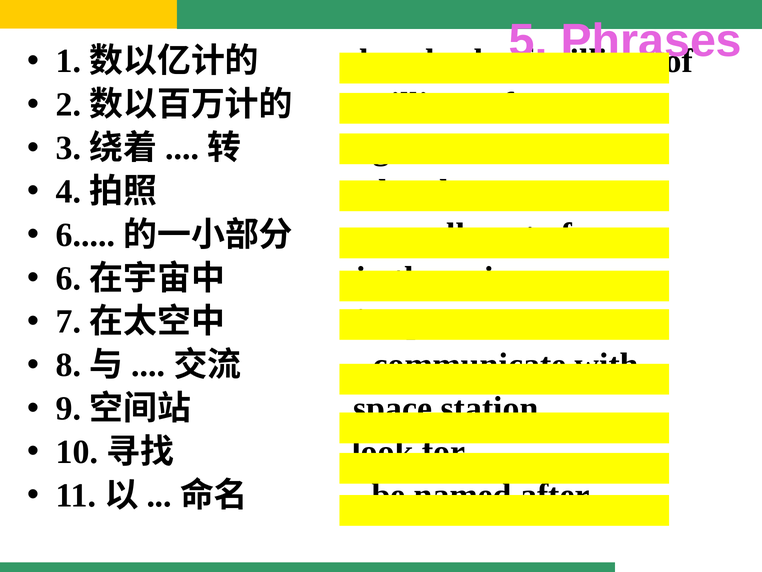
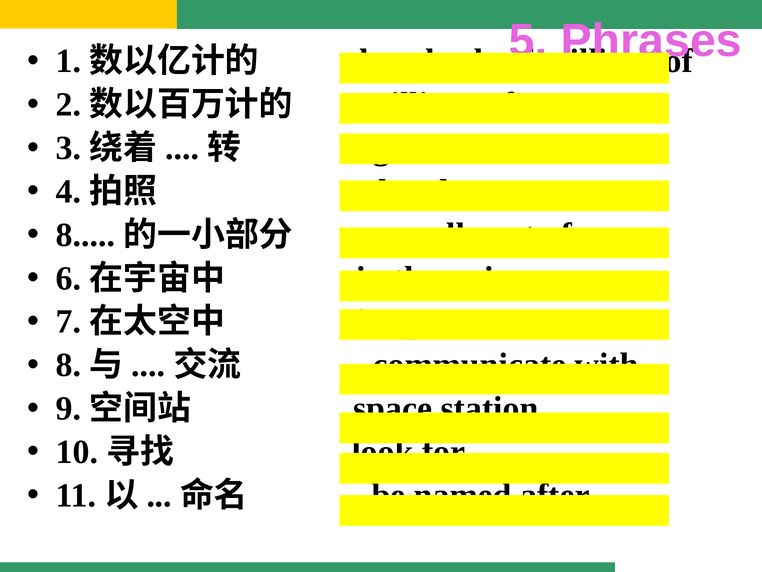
6: 6 -> 8 (86, 235)
